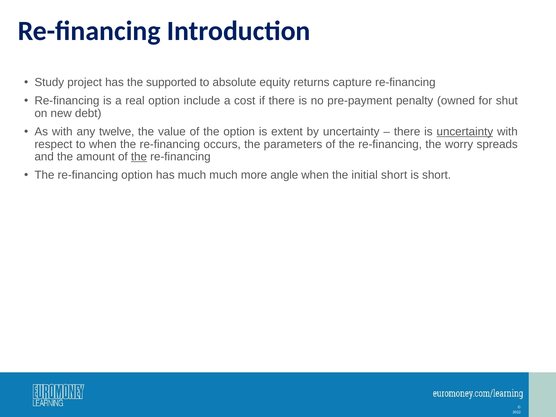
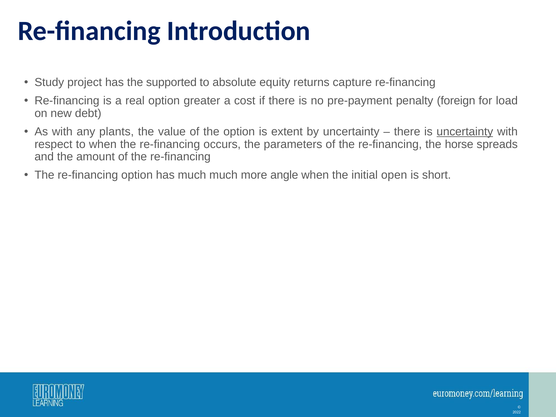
include: include -> greater (202, 101)
owned: owned -> foreign (456, 101)
shut: shut -> load (507, 101)
twelve: twelve -> plants (117, 132)
worry: worry -> horse (459, 144)
the underline: present -> none (139, 157)
initial short: short -> open (394, 175)
